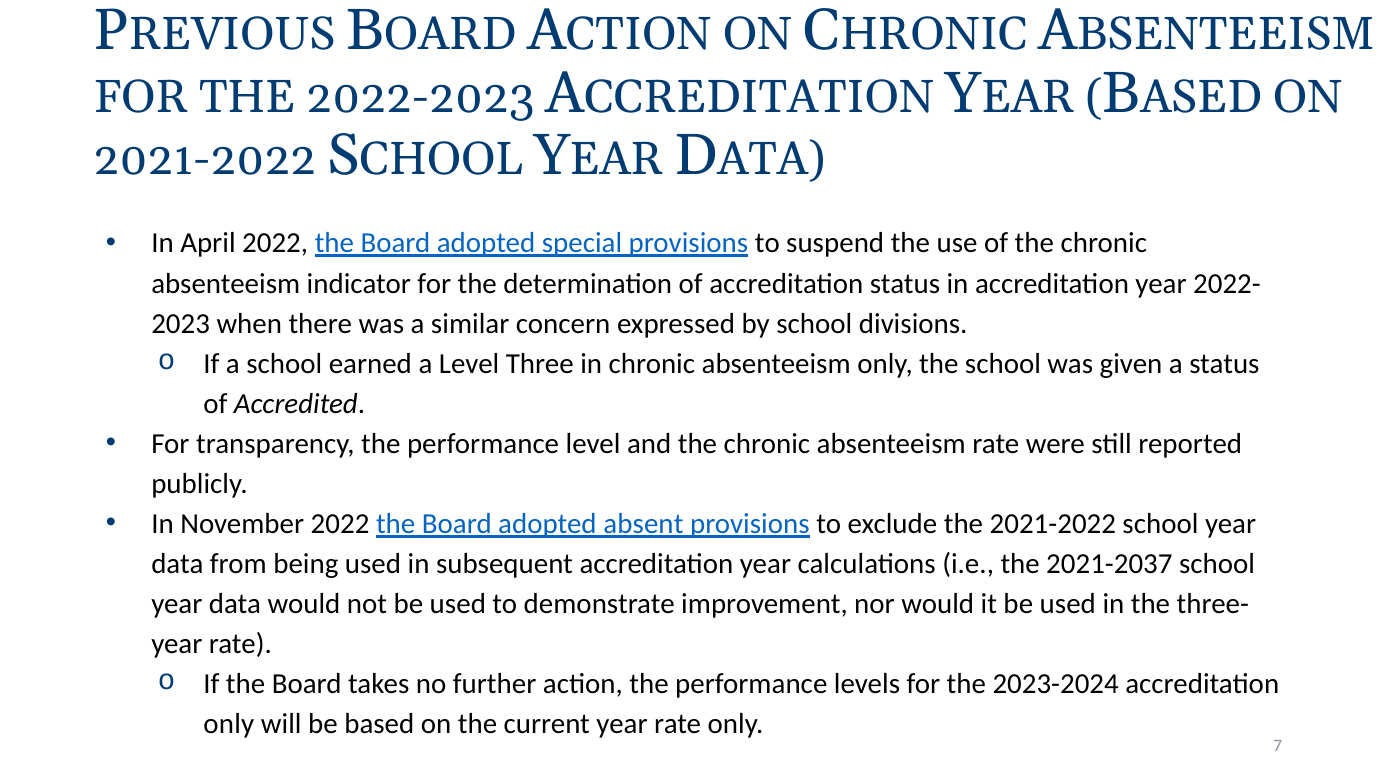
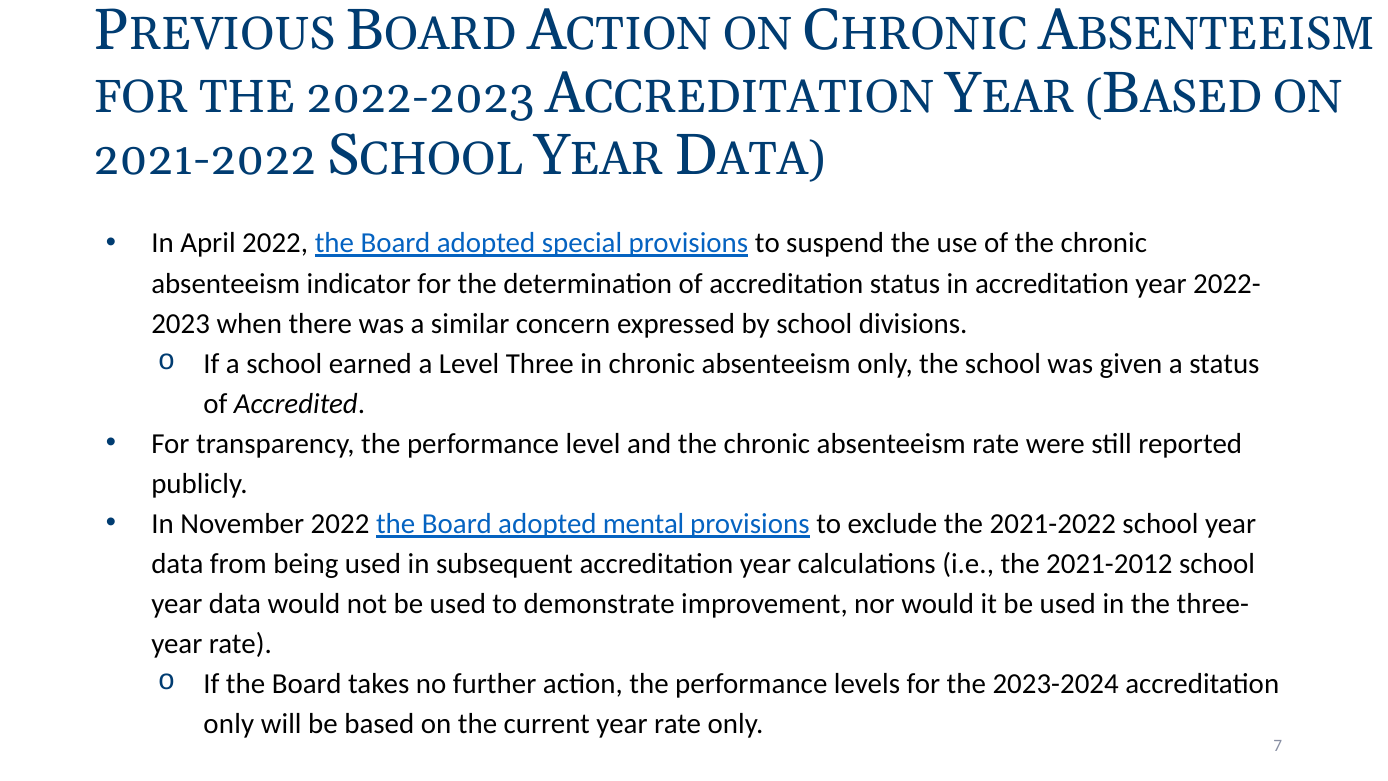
absent: absent -> mental (644, 524)
2021-2037: 2021-2037 -> 2021-2012 (1109, 564)
